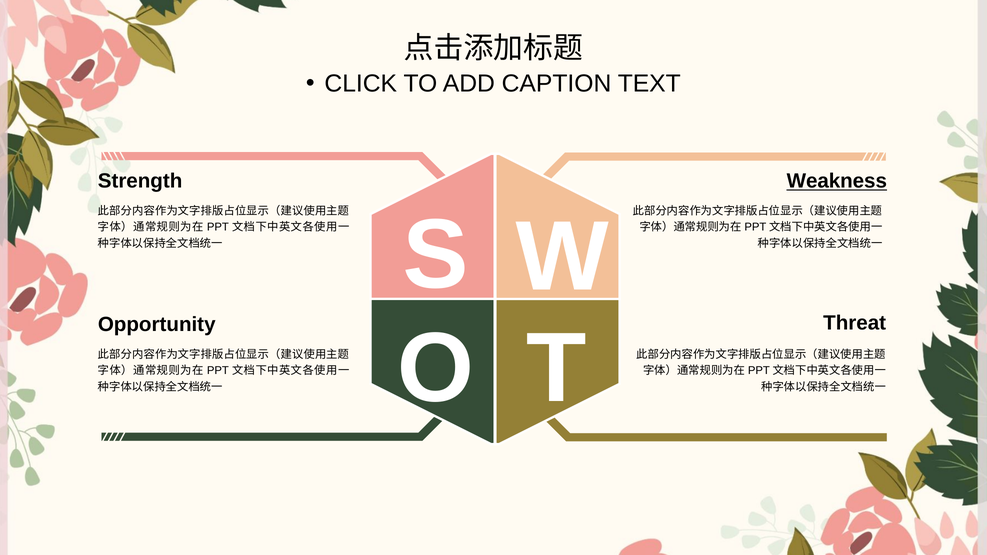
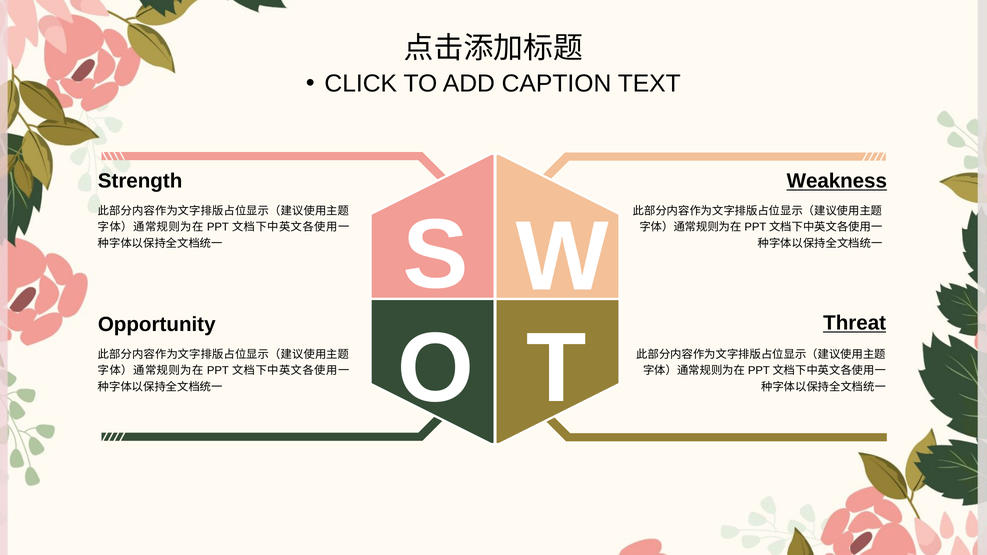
Threat underline: none -> present (855, 323)
